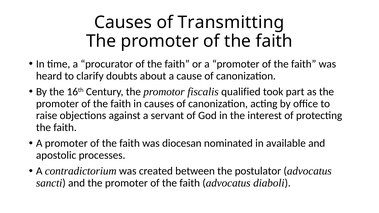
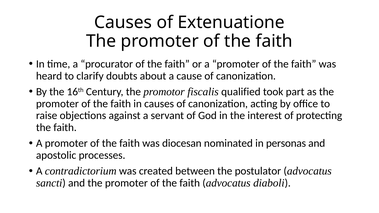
Transmitting: Transmitting -> Extenuatione (231, 22)
available: available -> personas (286, 143)
